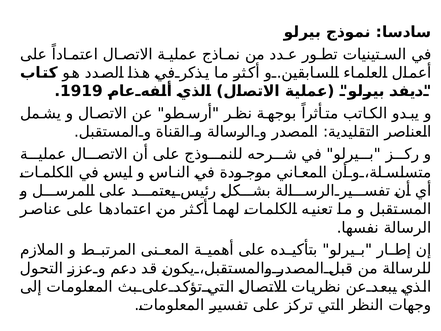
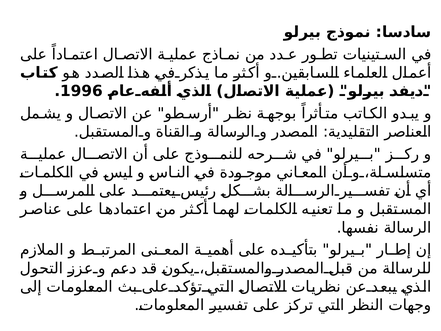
1919: 1919 -> 1996 (82, 91)
